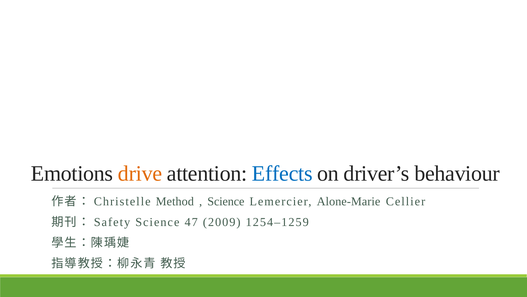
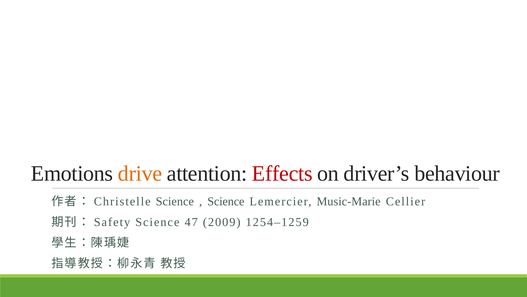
Effects colour: blue -> red (282, 173)
Method: Method -> Science (175, 201)
Alone-Marie: Alone-Marie -> Music-Marie (349, 201)
